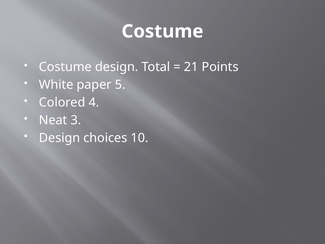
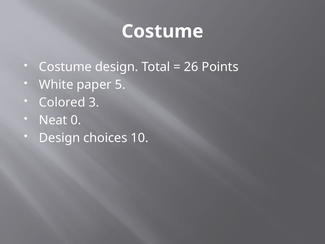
21: 21 -> 26 (191, 67)
4: 4 -> 3 (94, 102)
3: 3 -> 0 (76, 120)
